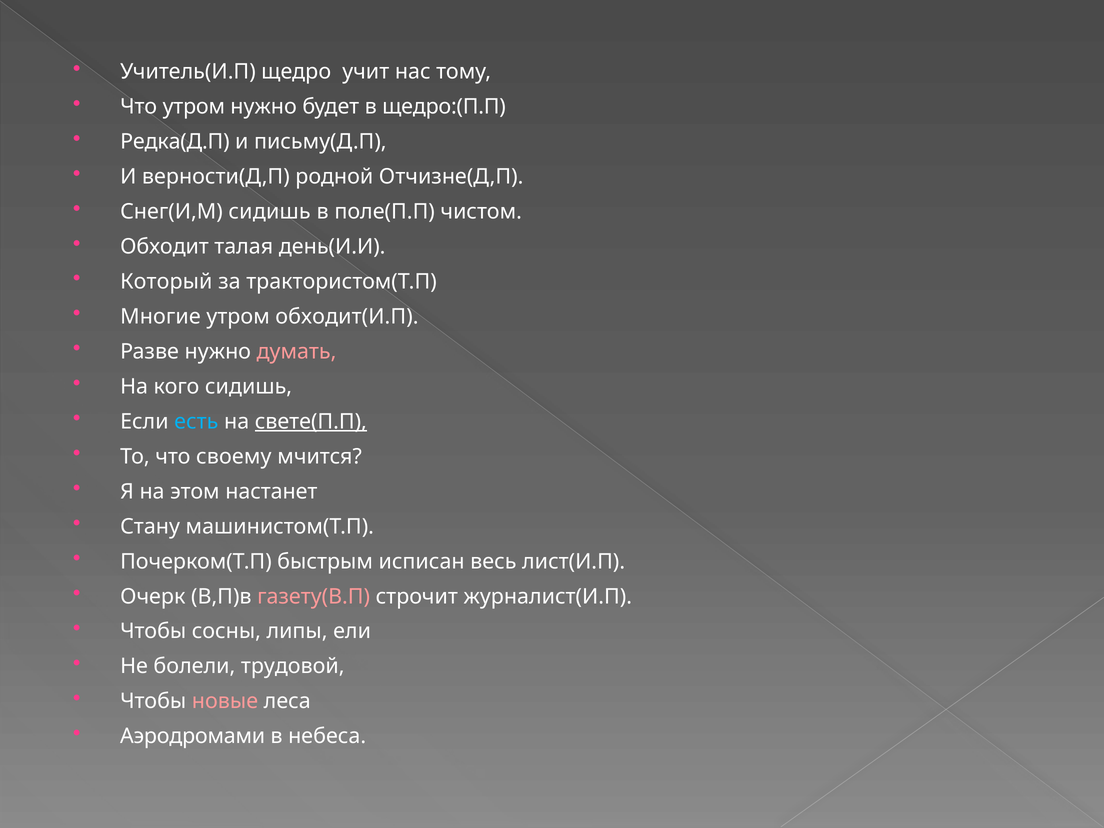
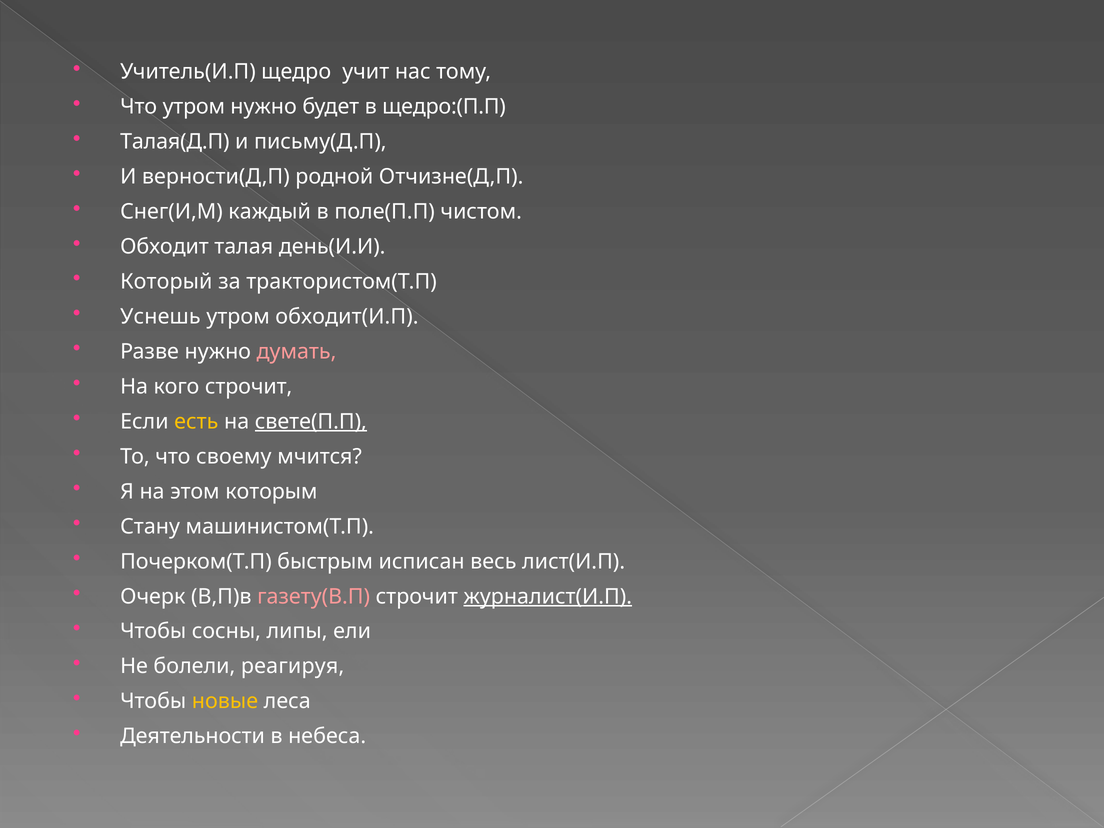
Редка(Д.П: Редка(Д.П -> Талая(Д.П (175, 142)
Снег(И,М сидишь: сидишь -> каждый (270, 212)
Многие: Многие -> Уснешь (160, 317)
кого сидишь: сидишь -> строчит (249, 386)
есть colour: light blue -> yellow (196, 421)
настанет: настанет -> которым (271, 491)
журналист(И.П underline: none -> present (548, 596)
трудовой: трудовой -> реагируя (293, 666)
новые colour: pink -> yellow (225, 701)
Аэродромами: Аэродромами -> Деятельности (193, 736)
